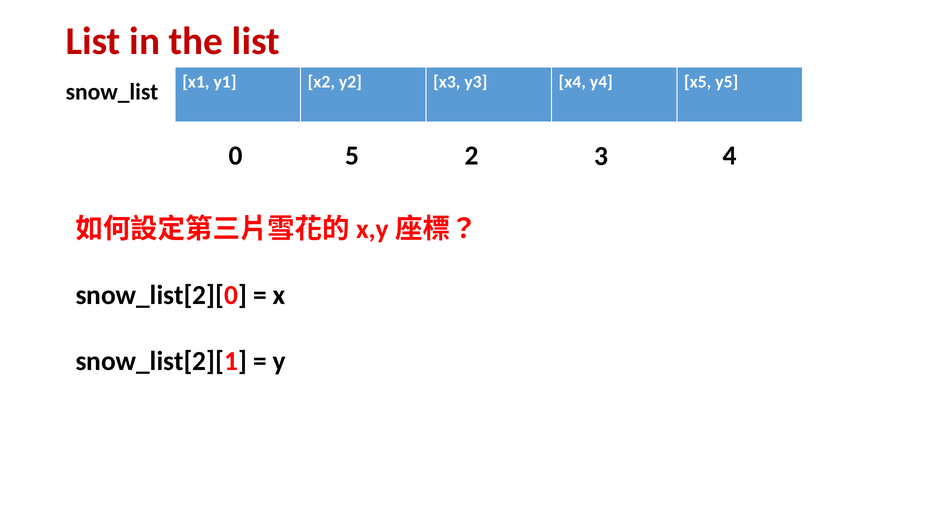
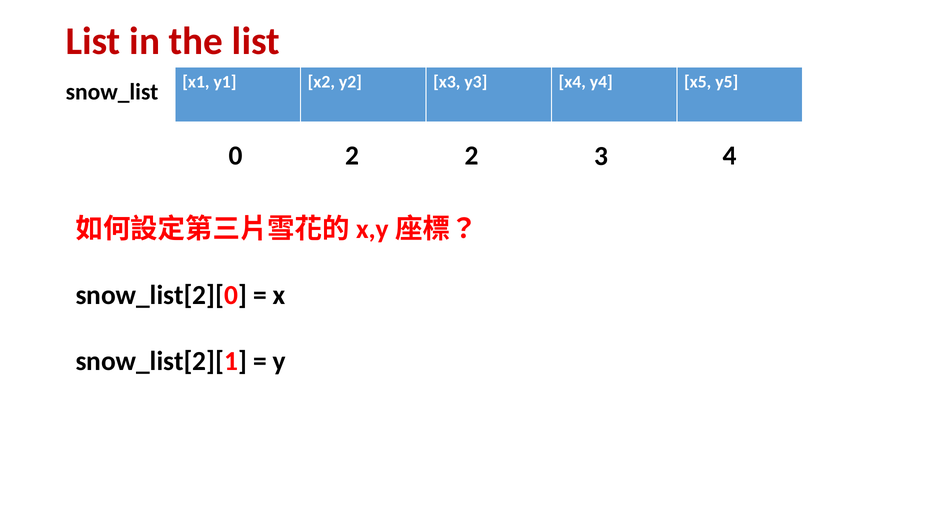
0 5: 5 -> 2 (352, 156)
